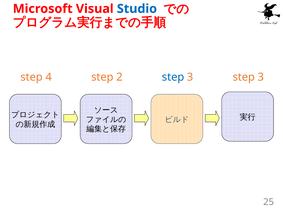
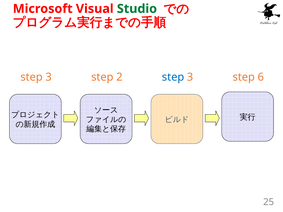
Studio colour: blue -> green (137, 9)
4: 4 -> 3 (49, 77)
3 step 3: 3 -> 6 (261, 77)
